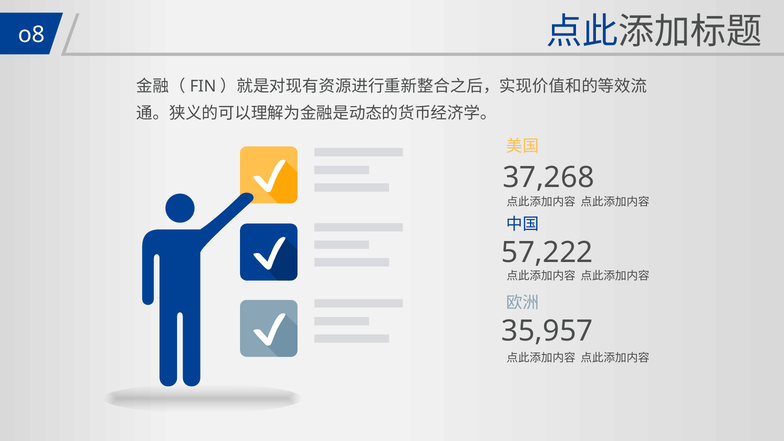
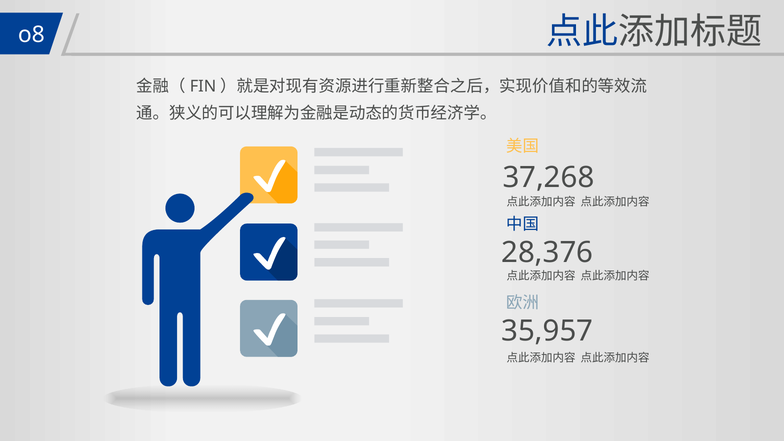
57,222: 57,222 -> 28,376 (547, 253)
